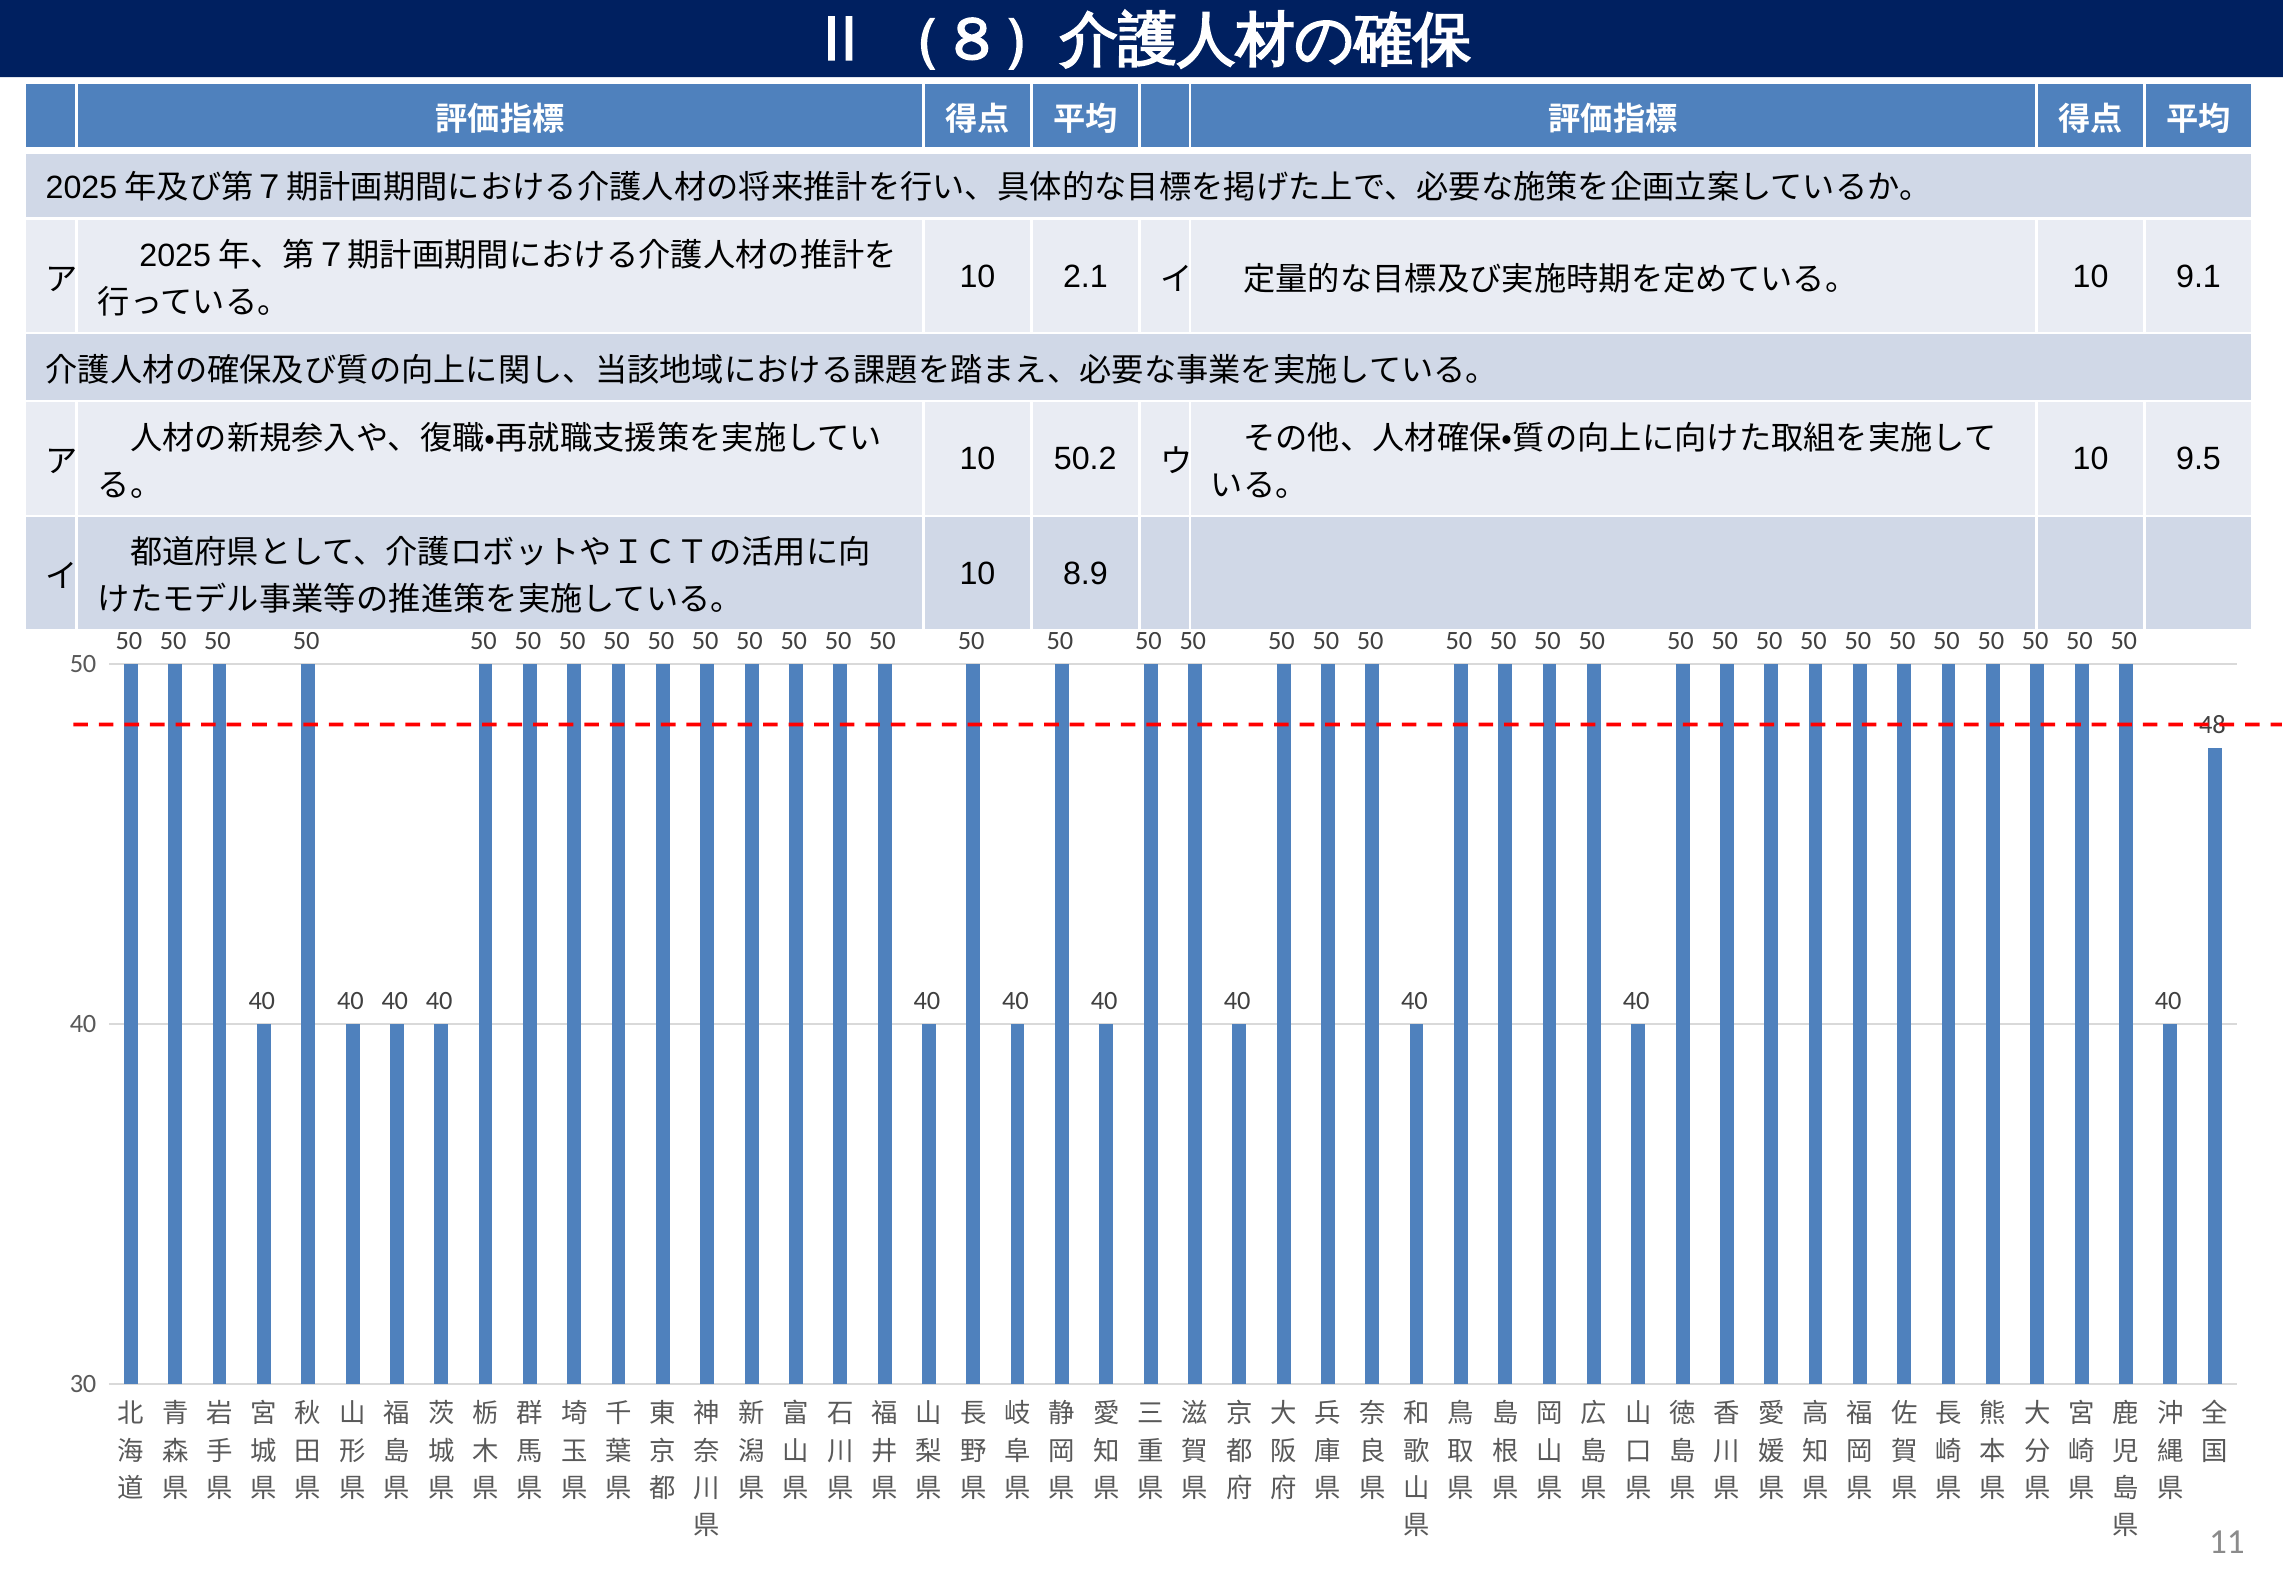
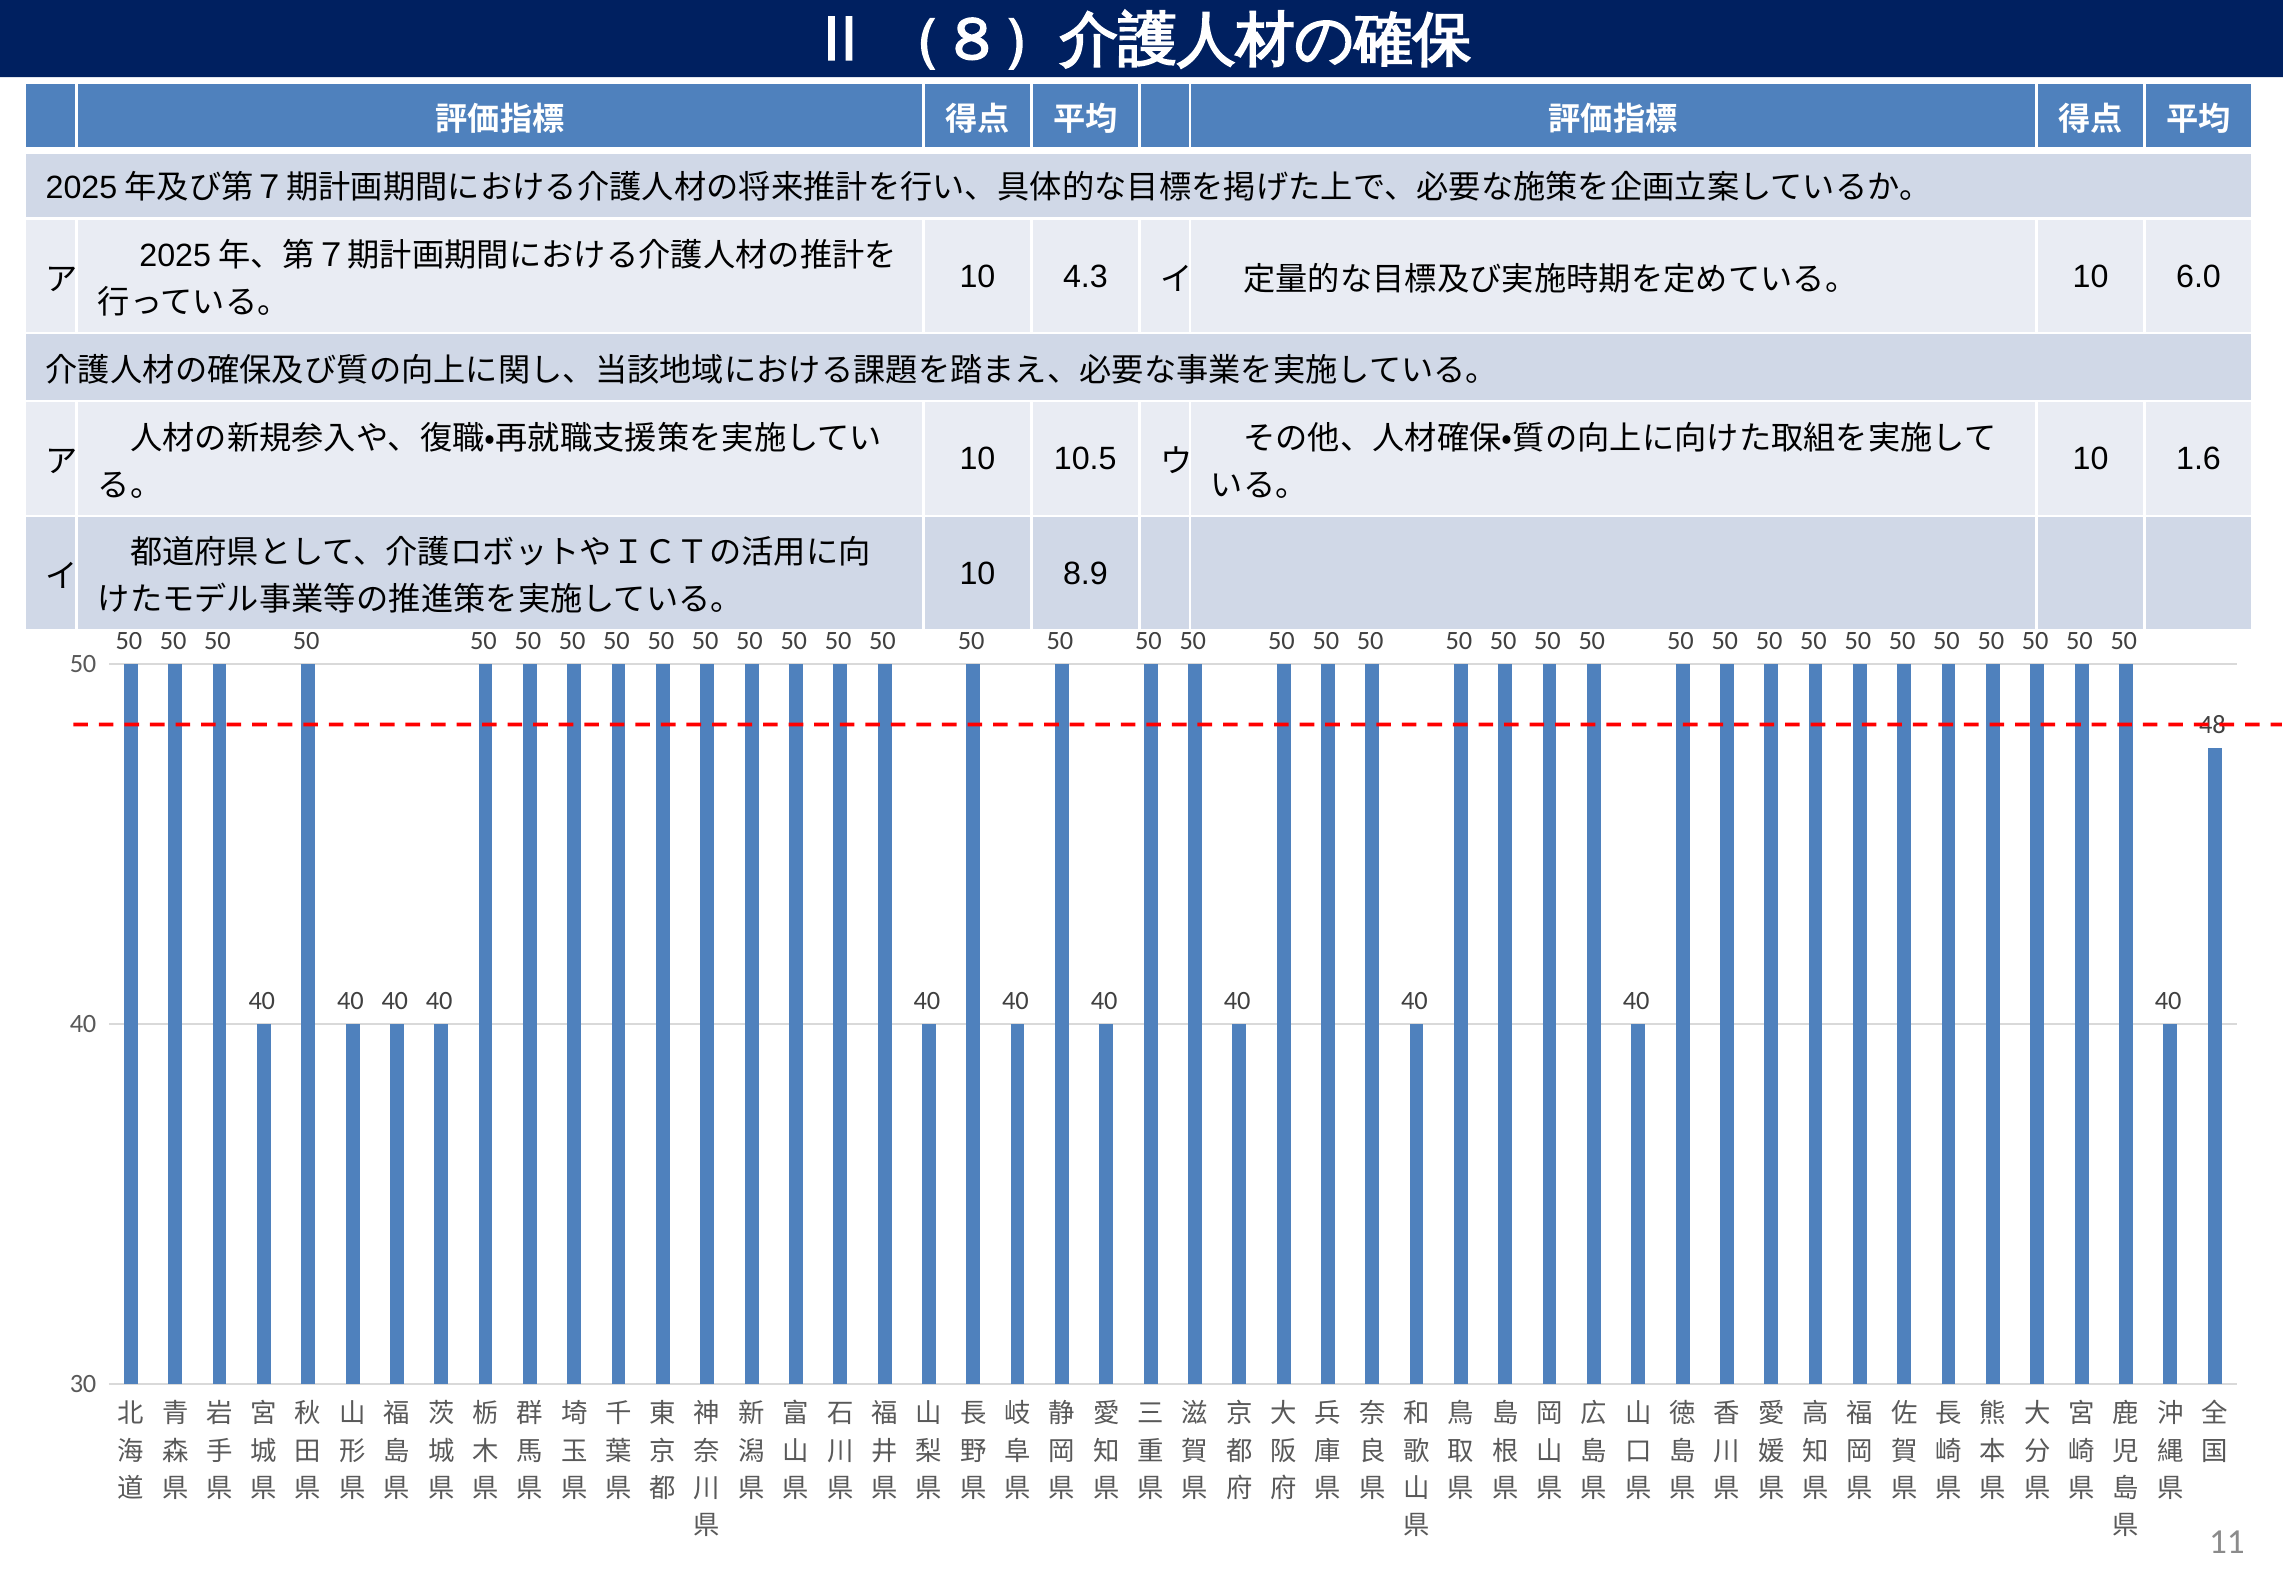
2.1: 2.1 -> 4.3 (1085, 276)
9.1: 9.1 -> 6.0 (2199, 276)
50.2: 50.2 -> 10.5 (1085, 459)
9.5: 9.5 -> 1.6 (2199, 459)
